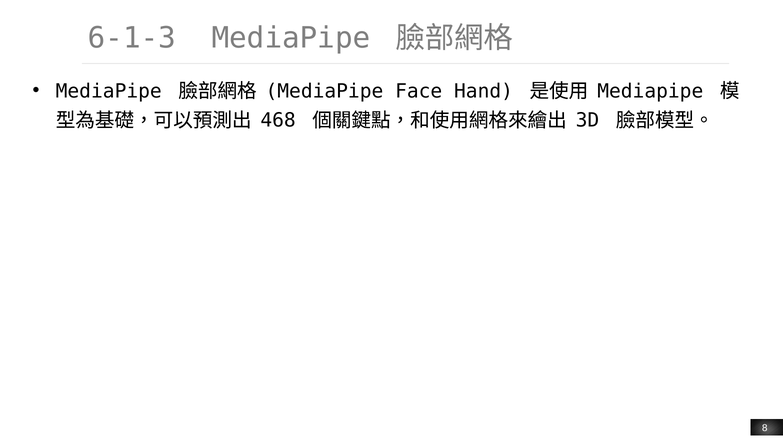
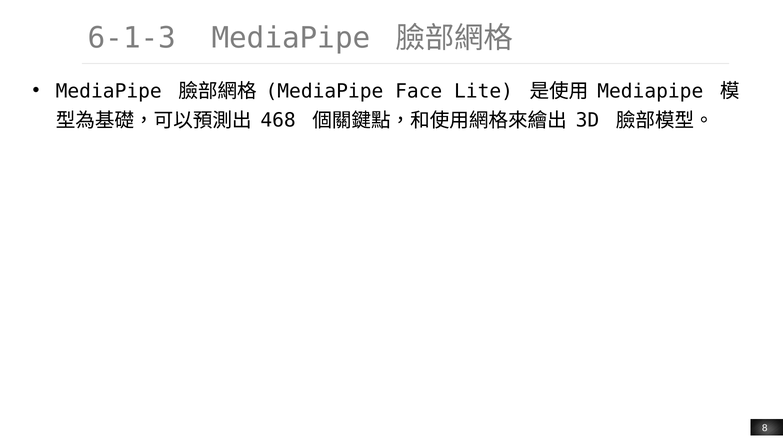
Hand: Hand -> Lite (484, 91)
